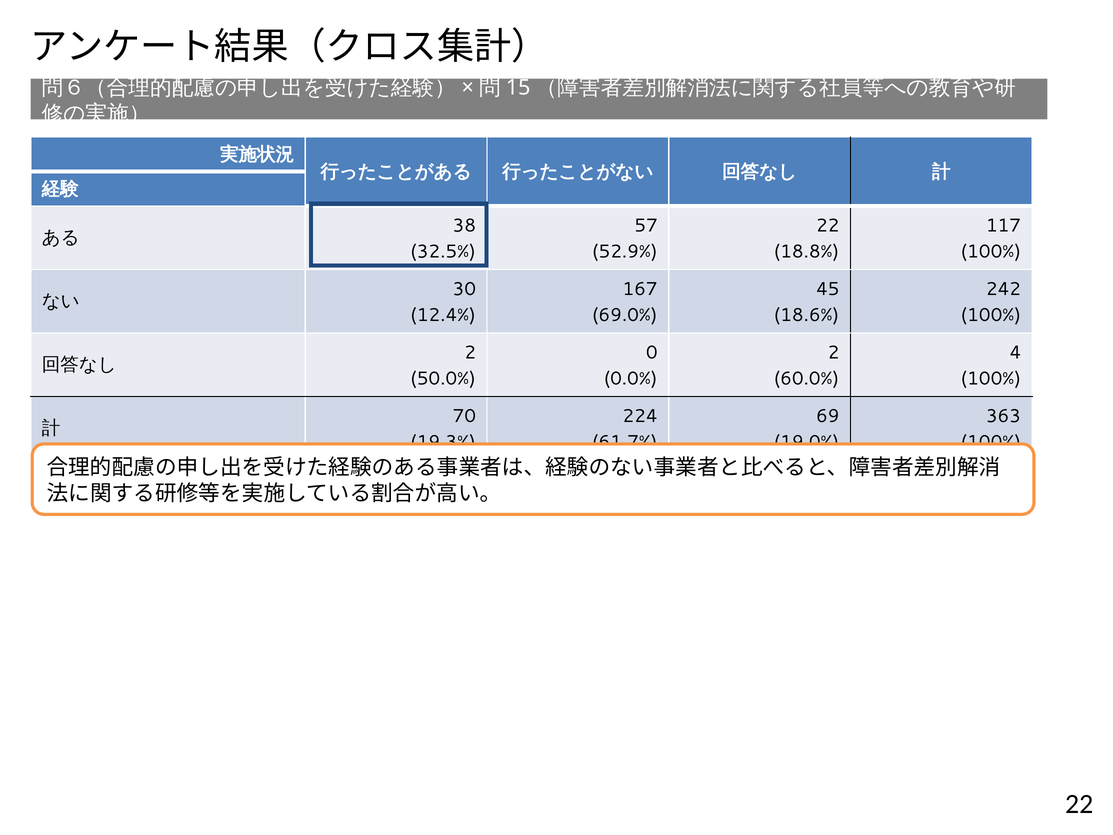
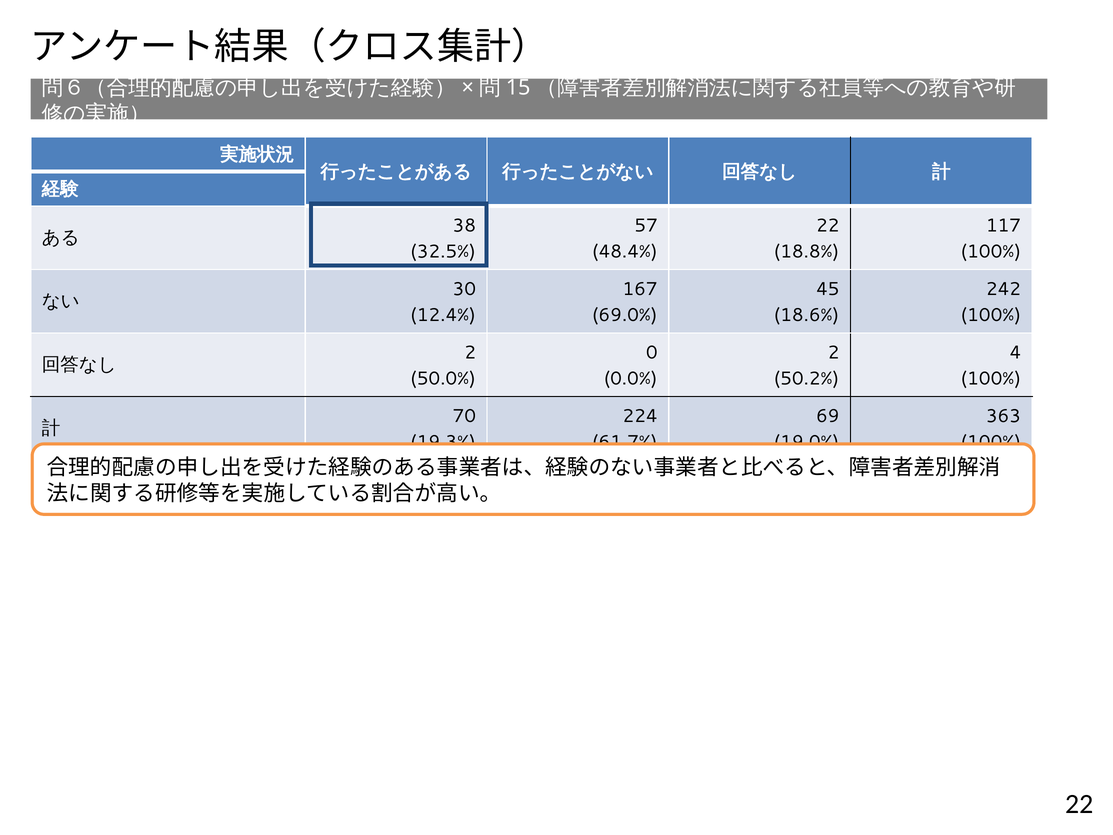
52.9%: 52.9% -> 48.4% (625, 252)
60.0%: 60.0% -> 50.2% (806, 379)
